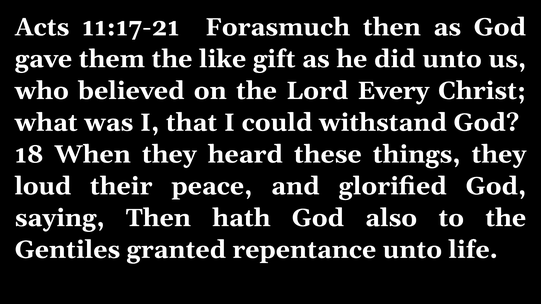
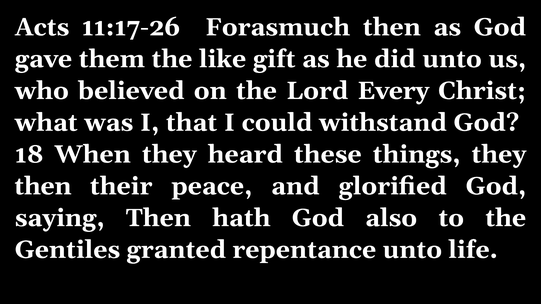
11:17-21: 11:17-21 -> 11:17-26 (131, 27)
loud: loud -> then (43, 186)
